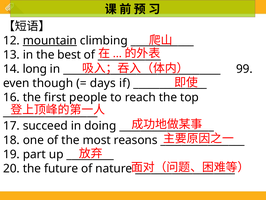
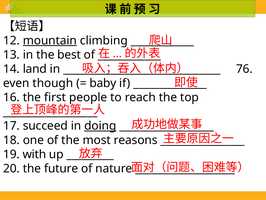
long: long -> land (35, 69)
99: 99 -> 76 (244, 69)
days: days -> baby (103, 83)
doing underline: none -> present (100, 126)
part: part -> with (34, 154)
